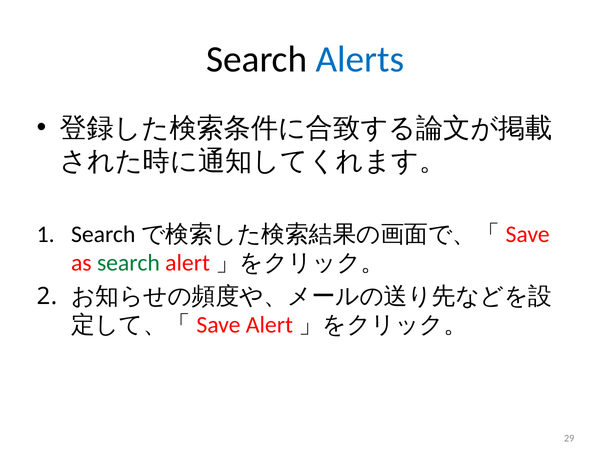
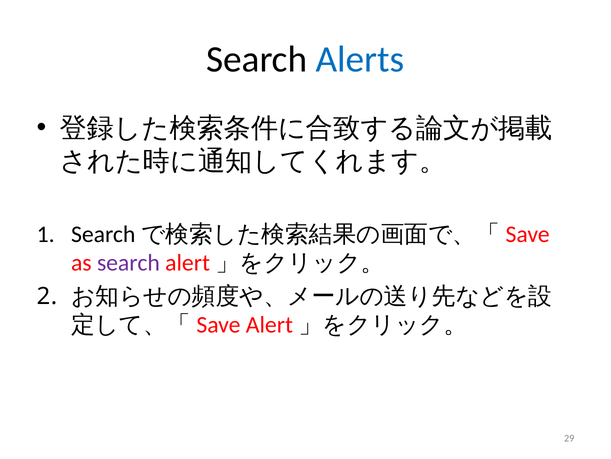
search colour: green -> purple (128, 262)
